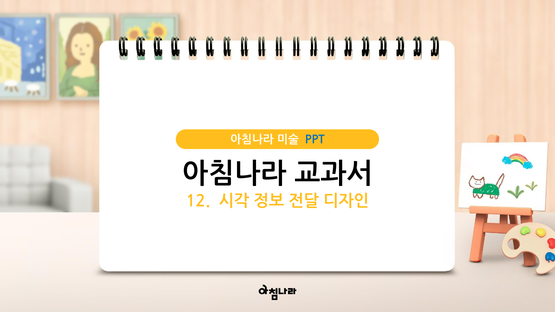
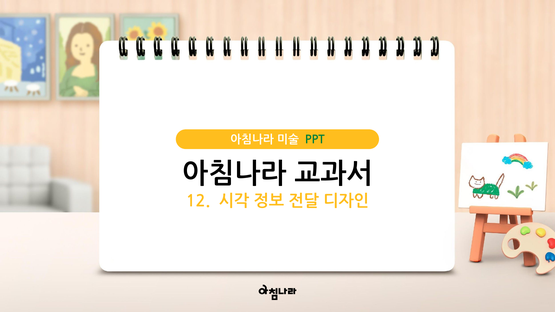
PPT colour: blue -> green (315, 140)
